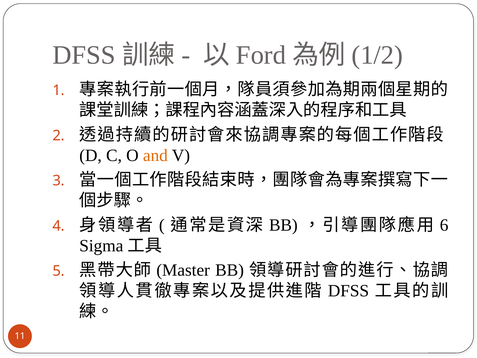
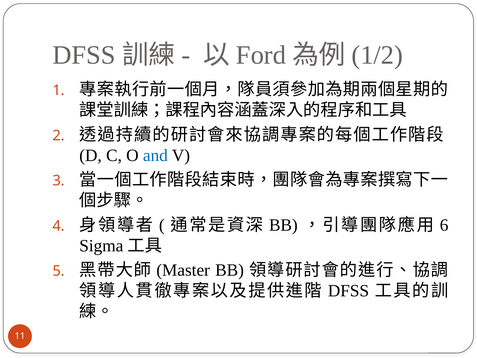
and colour: orange -> blue (155, 155)
